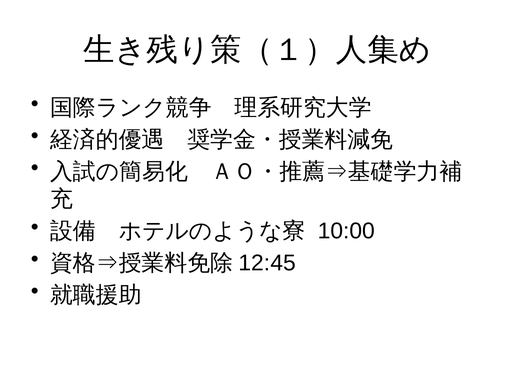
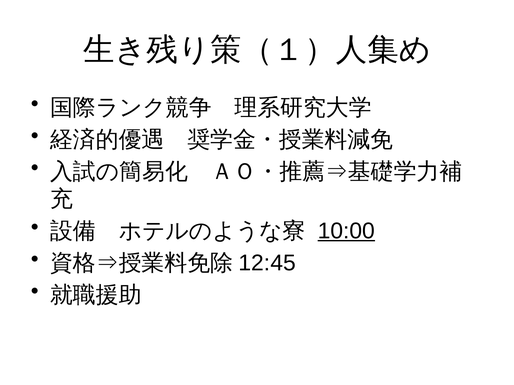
10:00 underline: none -> present (346, 231)
